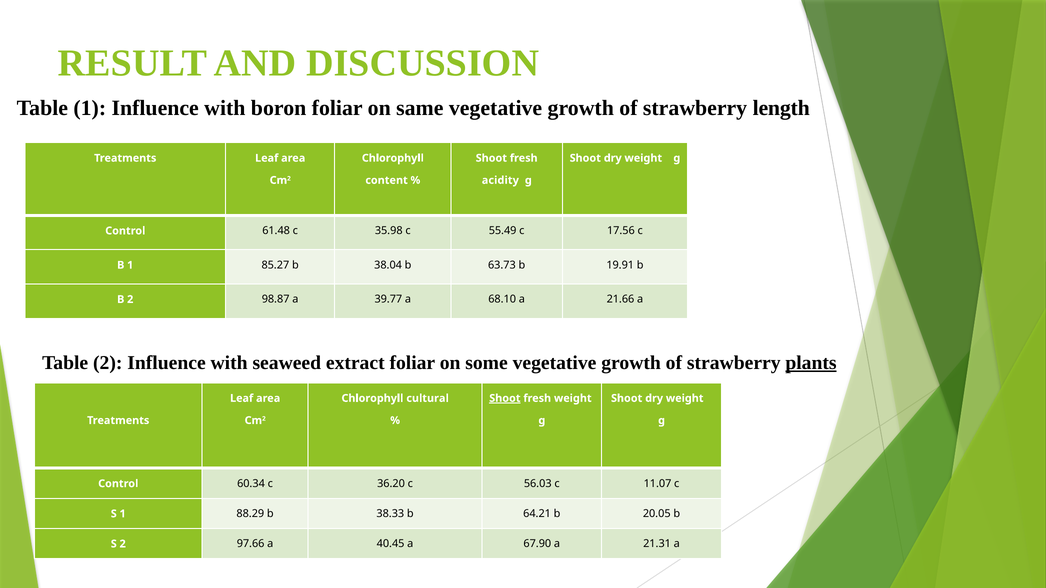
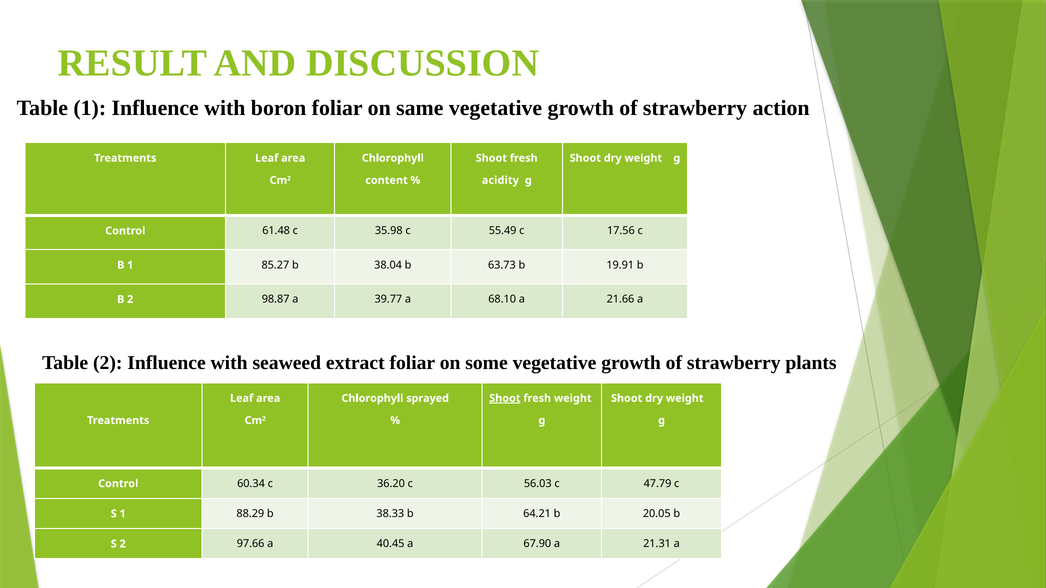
length: length -> action (781, 108)
plants underline: present -> none (811, 363)
cultural: cultural -> sprayed (428, 399)
11.07: 11.07 -> 47.79 (658, 484)
